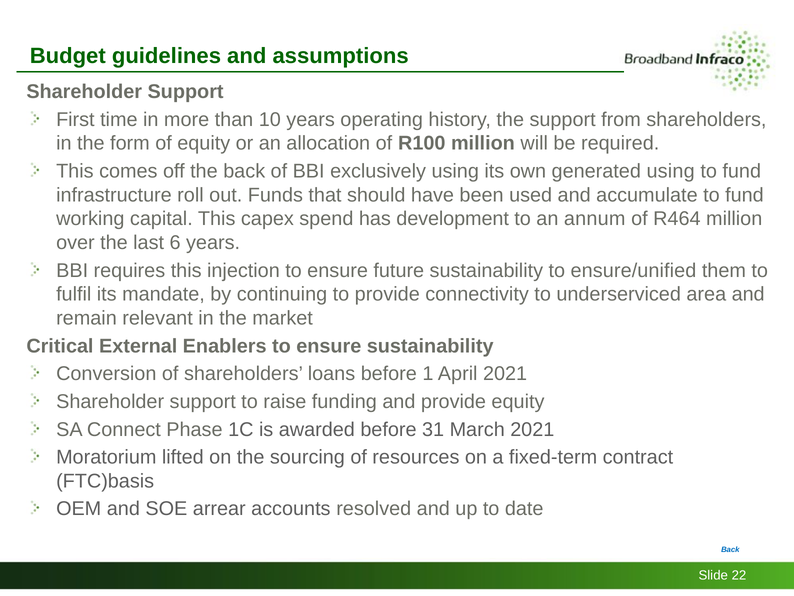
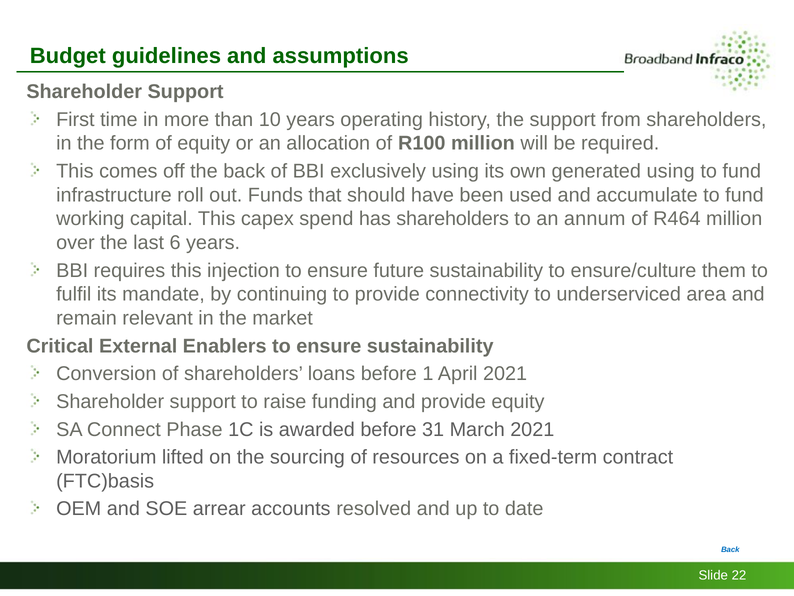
has development: development -> shareholders (453, 219)
ensure/unified: ensure/unified -> ensure/culture (634, 270)
